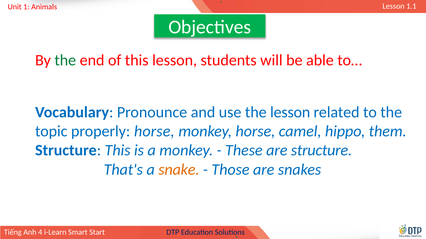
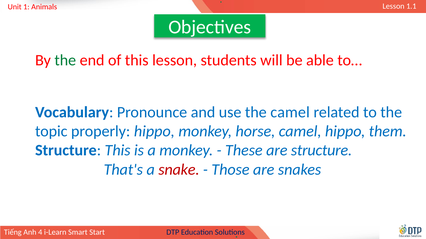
the lesson: lesson -> camel (290, 112)
properly horse: horse -> hippo (154, 132)
snake colour: orange -> red (179, 170)
